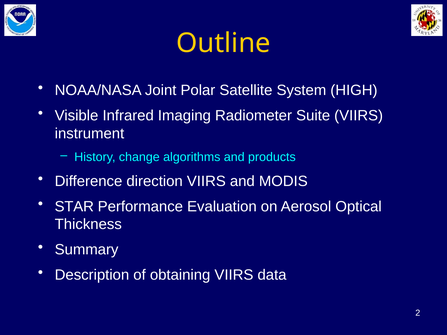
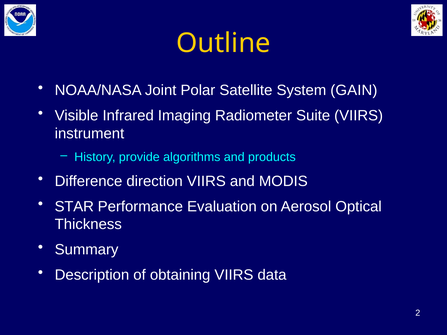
HIGH: HIGH -> GAIN (354, 90)
change: change -> provide (139, 157)
